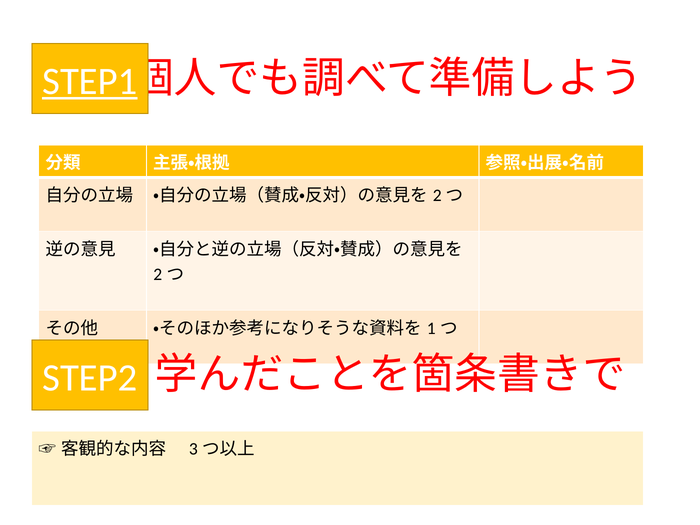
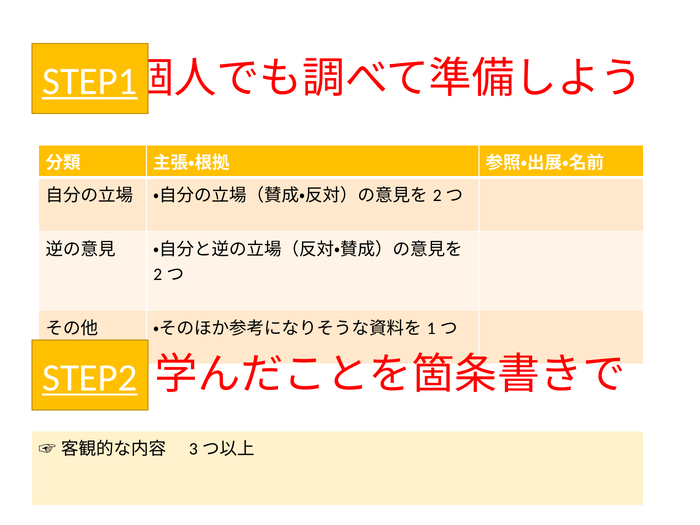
STEP2 underline: none -> present (90, 378)
